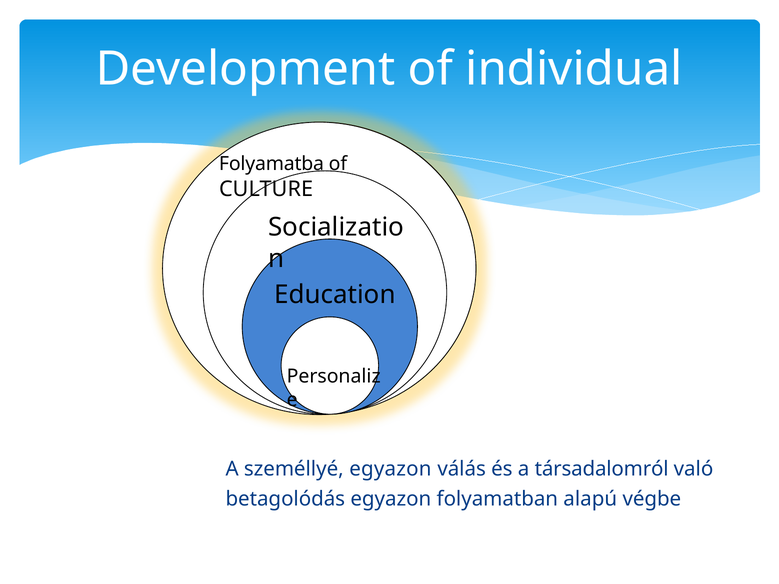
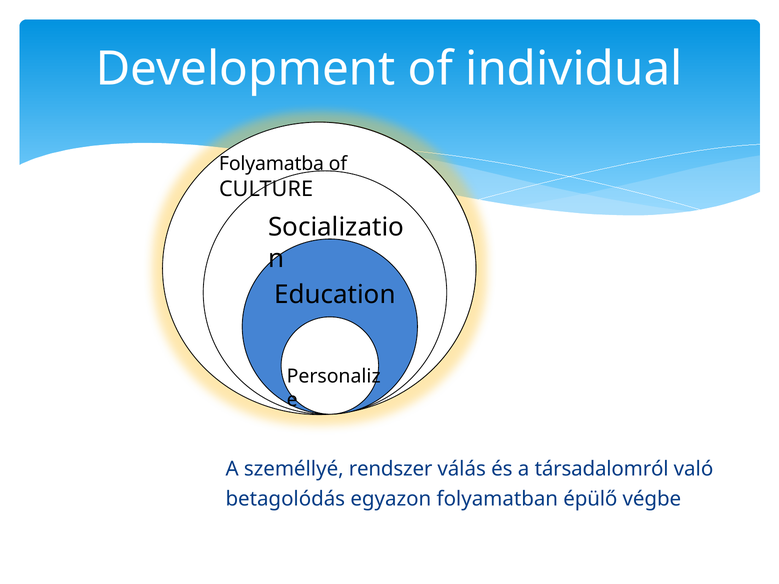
személlyé egyazon: egyazon -> rendszer (391, 469)
alapú: alapú -> épülő (590, 499)
